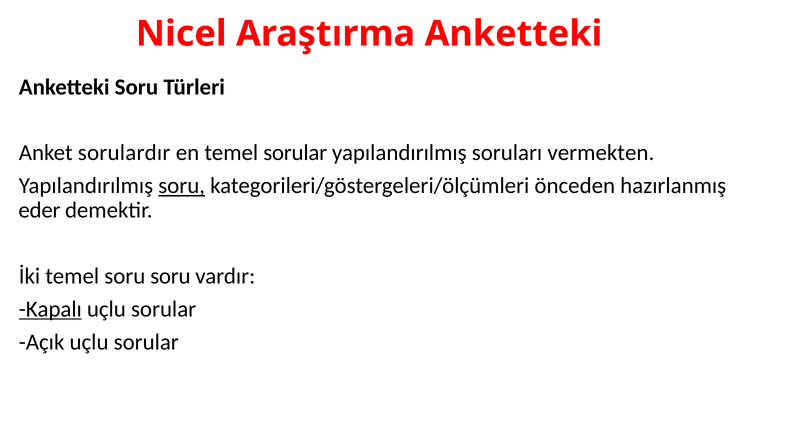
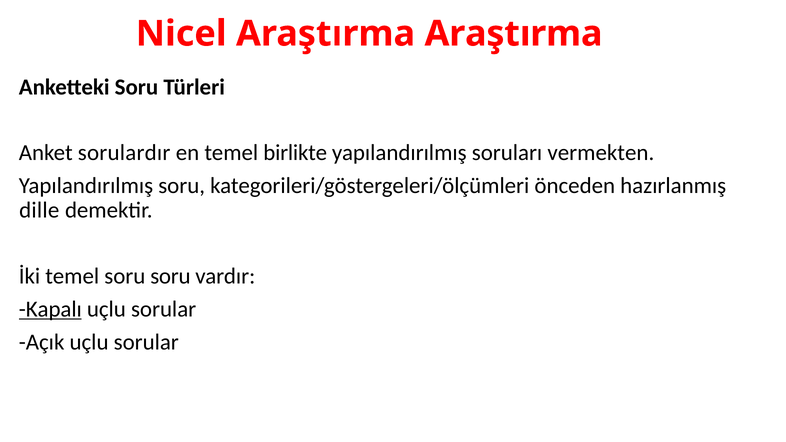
Araştırma Anketteki: Anketteki -> Araştırma (514, 34)
temel sorular: sorular -> birlikte (295, 153)
soru underline: present -> none (182, 186)
eder: eder -> dille (39, 210)
